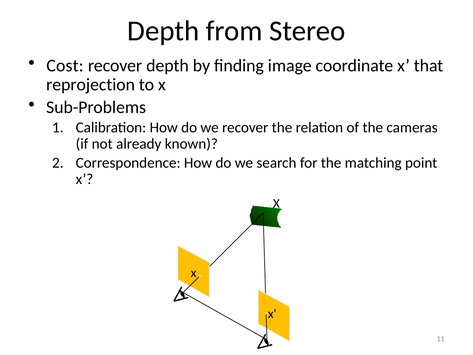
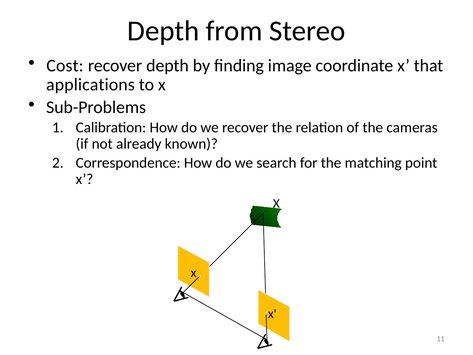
reprojection: reprojection -> applications (90, 85)
